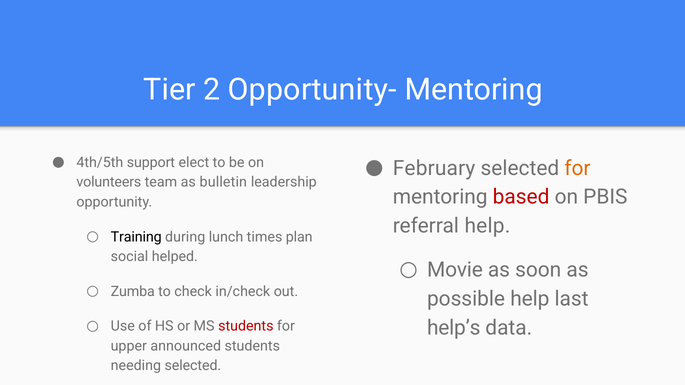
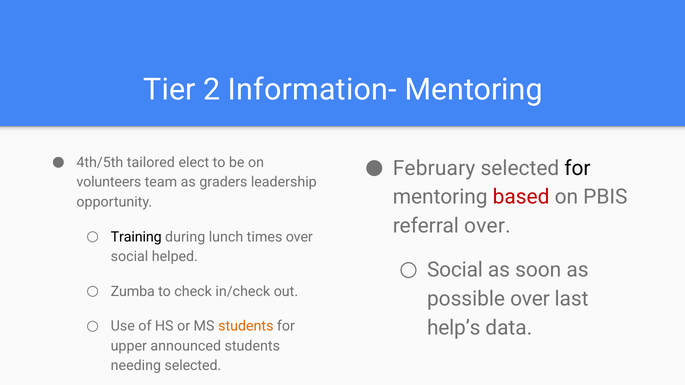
Opportunity-: Opportunity- -> Information- (312, 90)
support: support -> tailored (151, 163)
for colour: orange -> black (577, 168)
bulletin: bulletin -> graders (223, 182)
referral help: help -> over (487, 226)
times plan: plan -> over (299, 237)
Movie: Movie -> Social (455, 270)
possible help: help -> over (530, 299)
students colour: red -> orange (246, 326)
